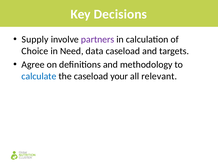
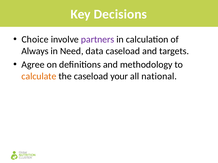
Supply: Supply -> Choice (35, 40)
Choice: Choice -> Always (35, 51)
calculate colour: blue -> orange (39, 76)
relevant: relevant -> national (159, 76)
